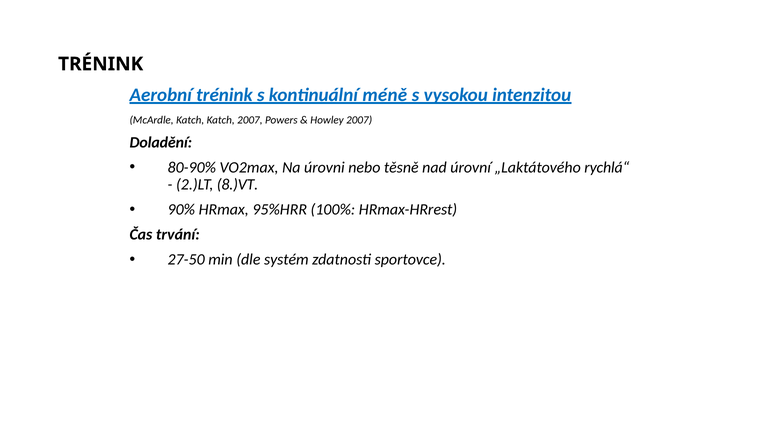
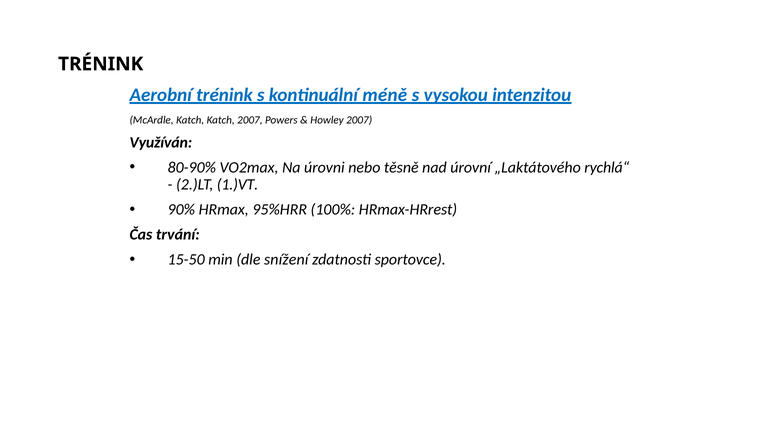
Doladění: Doladění -> Využíván (161, 143)
8.)VT: 8.)VT -> 1.)VT (237, 185)
27-50: 27-50 -> 15-50 (186, 260)
systém: systém -> snížení (286, 260)
